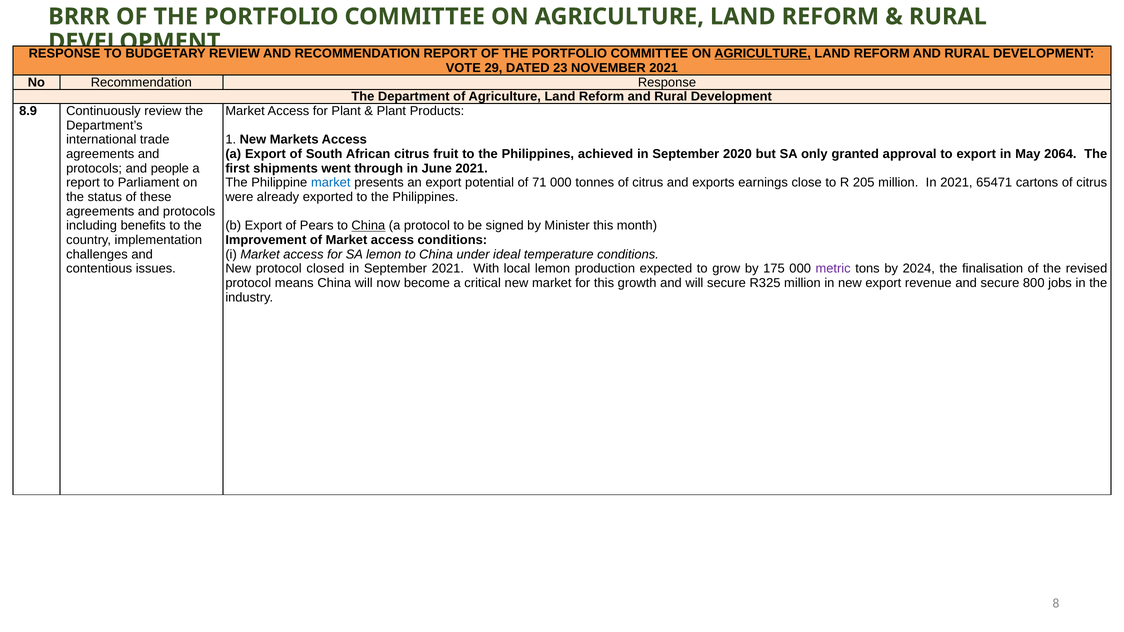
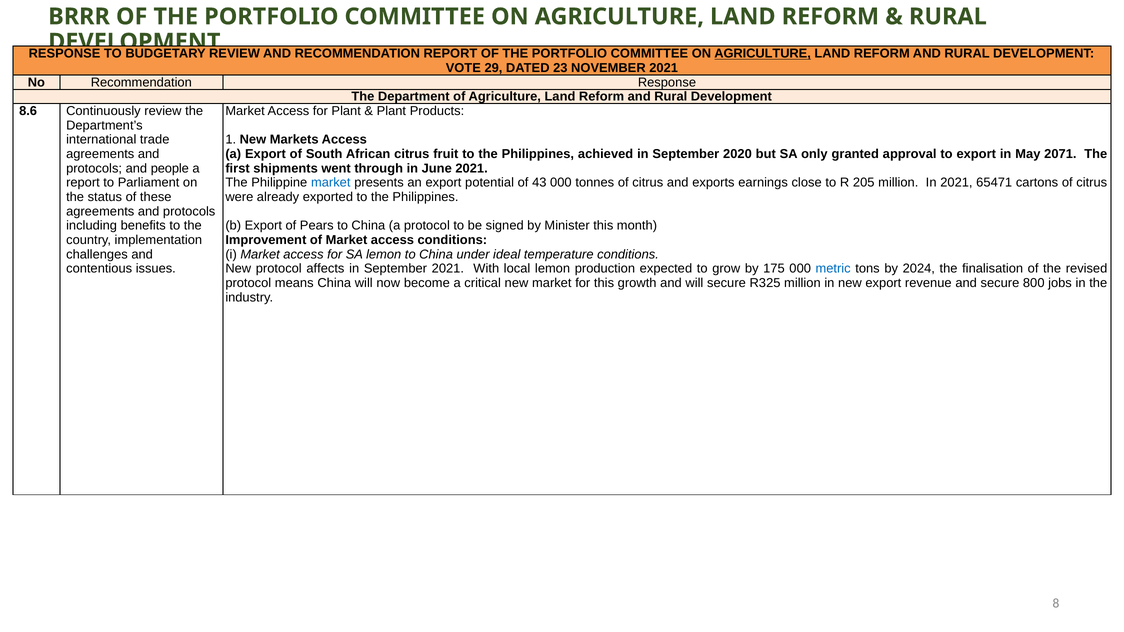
8.9: 8.9 -> 8.6 (28, 111)
2064: 2064 -> 2071 (1060, 154)
71: 71 -> 43 (539, 183)
China underline: present -> none (368, 226)
closed: closed -> affects (325, 269)
metric colour: purple -> blue (833, 269)
